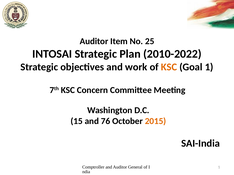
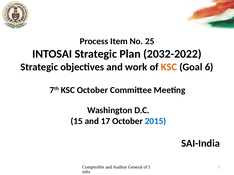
Auditor: Auditor -> Process (94, 41)
2010-2022: 2010-2022 -> 2032-2022 (172, 54)
Goal 1: 1 -> 6 (209, 67)
KSC Concern: Concern -> October (92, 90)
76: 76 -> 17 (106, 121)
2015 colour: orange -> blue (155, 121)
